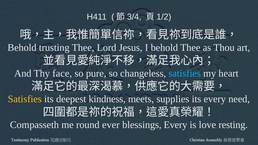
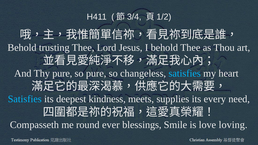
Thy face: face -> pure (62, 73)
Satisfies colour: yellow -> light blue (25, 99)
blessings Every: Every -> Smile (175, 125)
resting: resting -> loving (233, 125)
